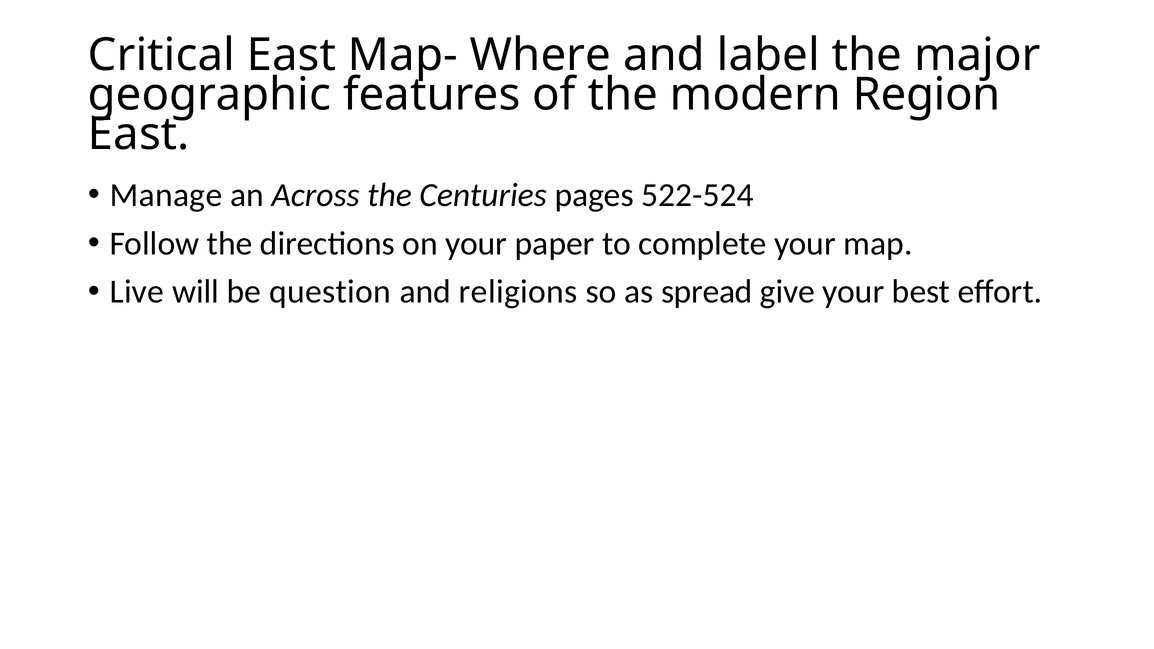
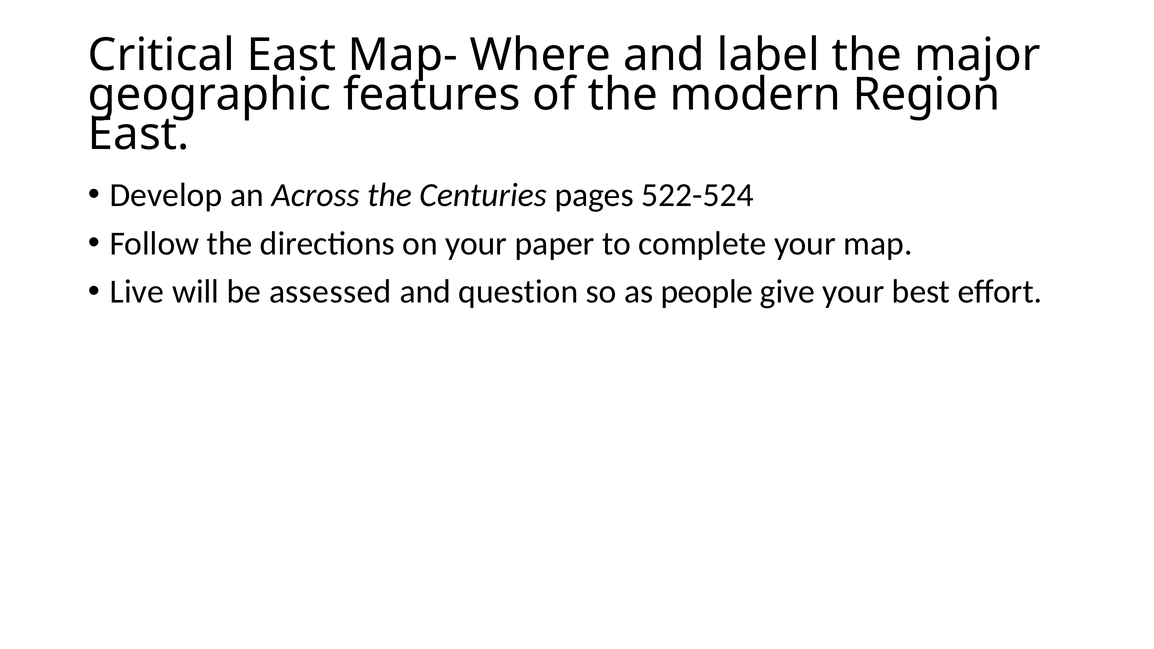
Manage: Manage -> Develop (166, 195)
question: question -> assessed (330, 292)
religions: religions -> question (518, 292)
spread: spread -> people (707, 292)
